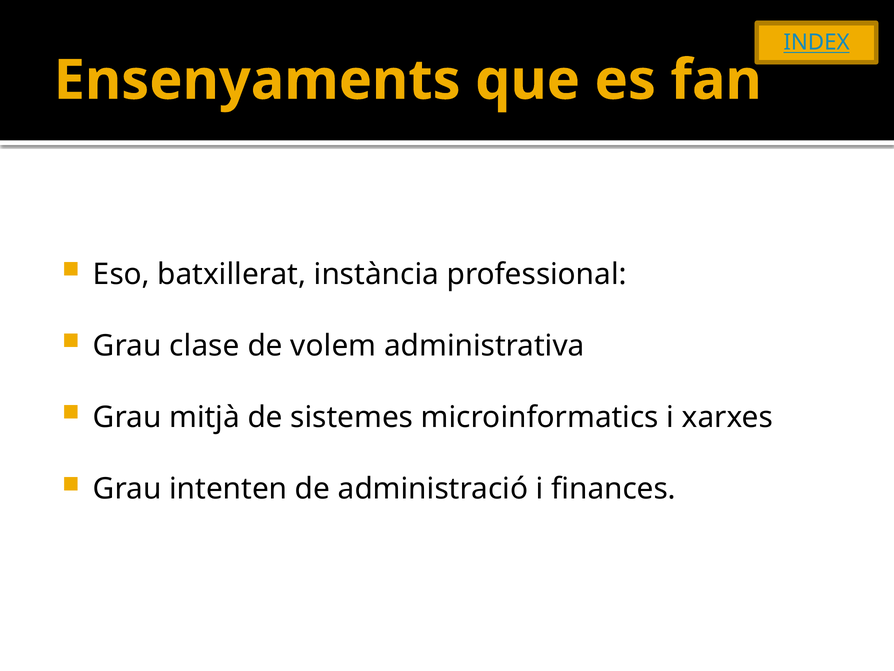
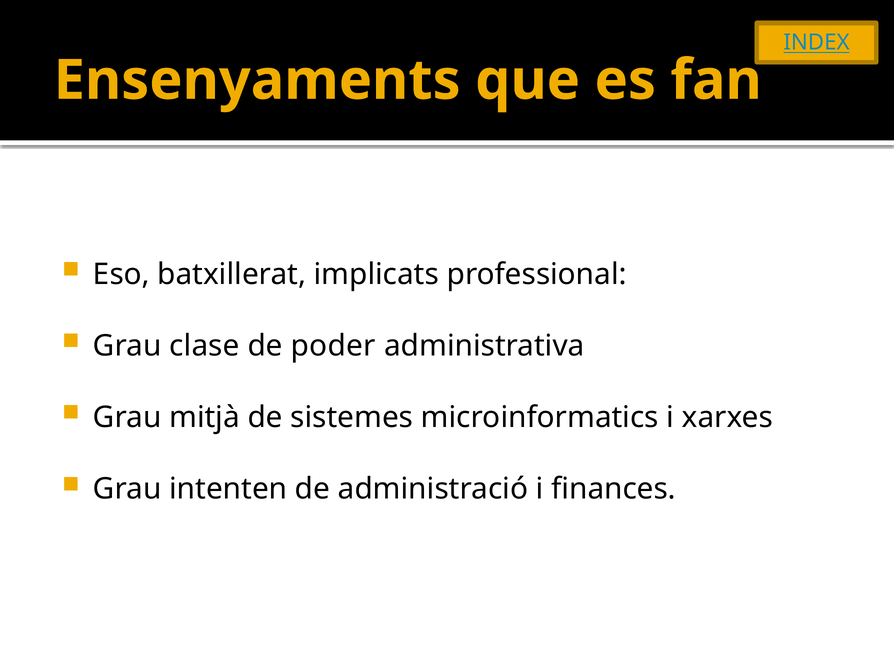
instància: instància -> implicats (376, 274)
volem: volem -> poder (333, 346)
